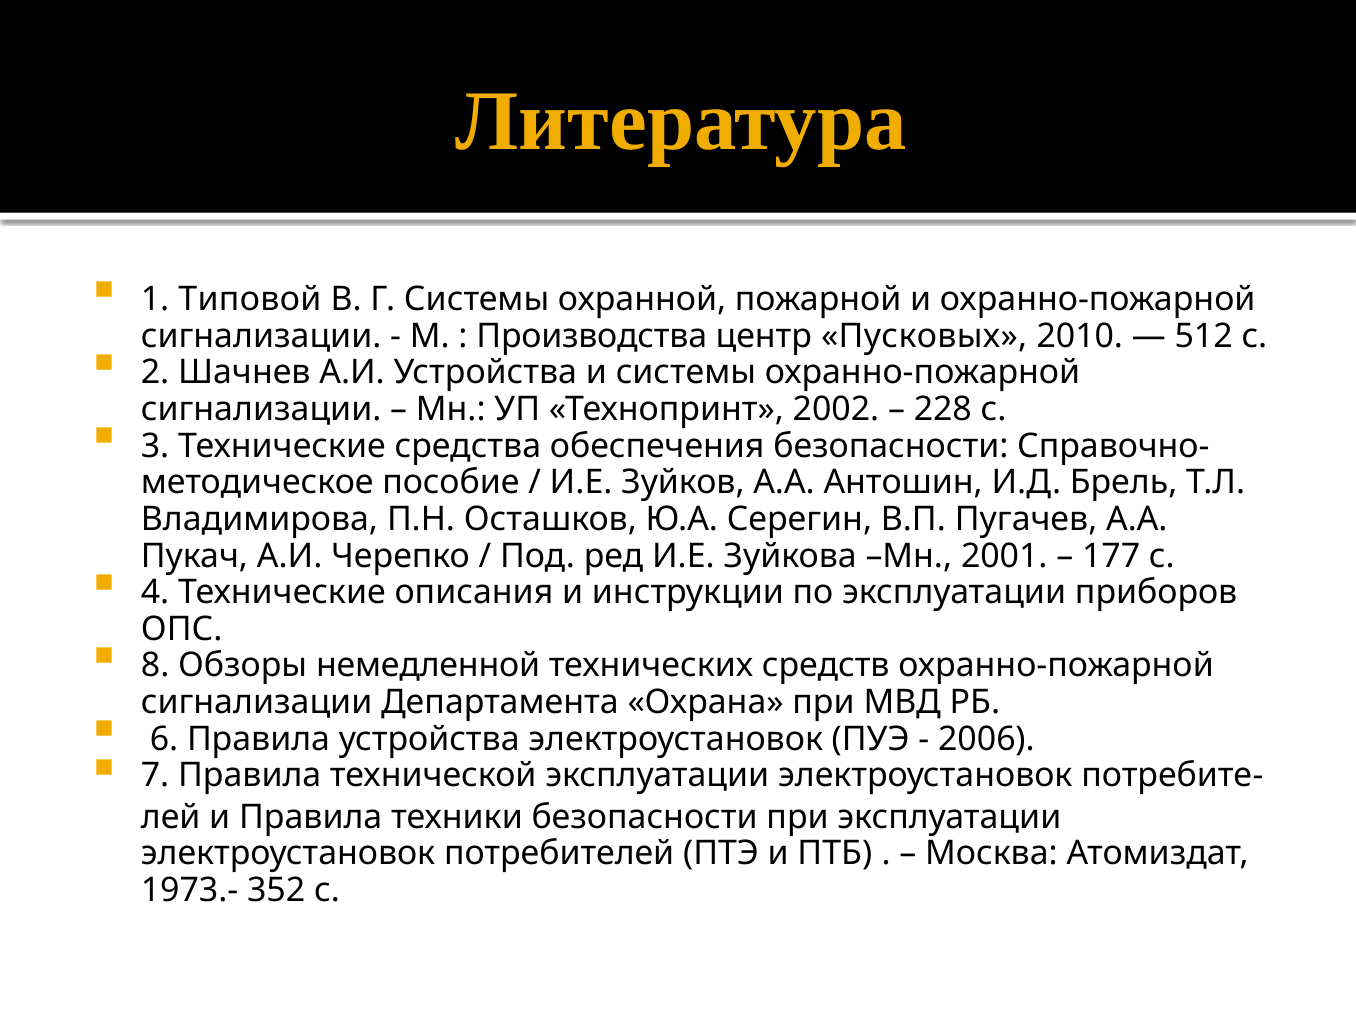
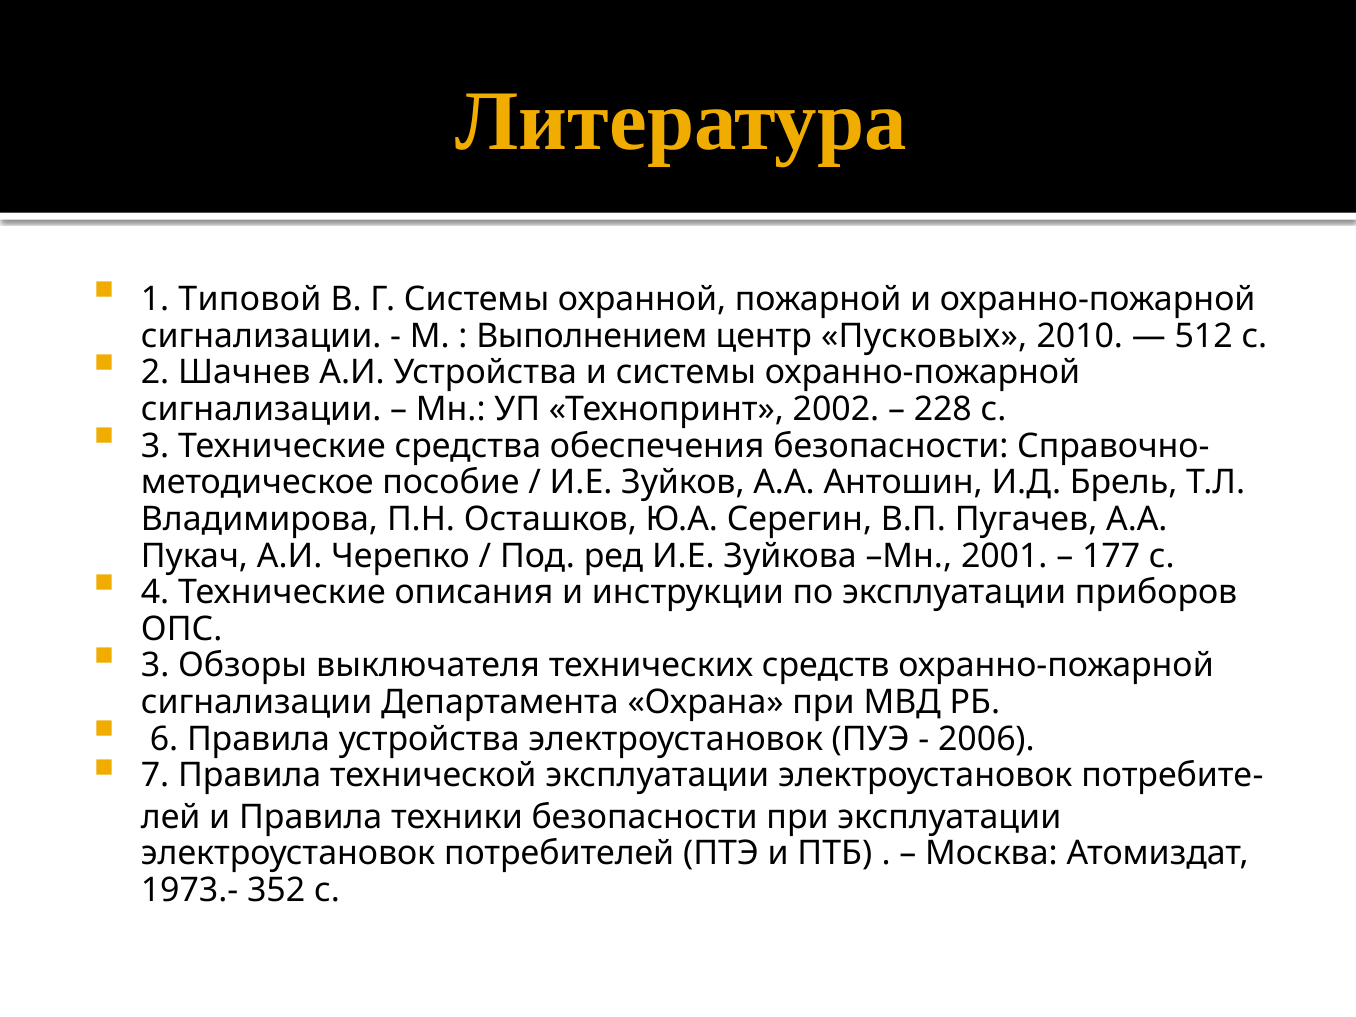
Производства: Производства -> Выполнением (592, 336)
8: 8 -> 3 (155, 666)
немедленной: немедленной -> выключателя (428, 666)
